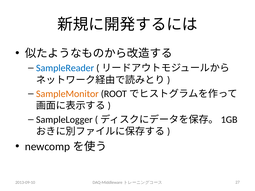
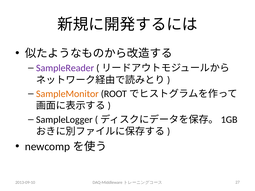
SampleReader colour: blue -> purple (65, 68)
